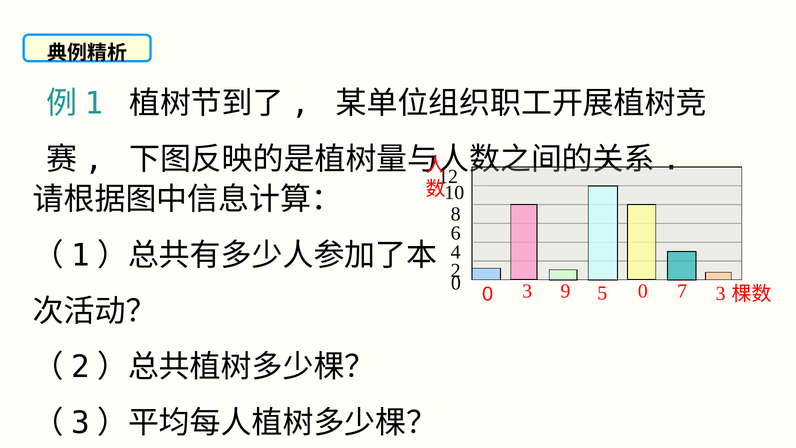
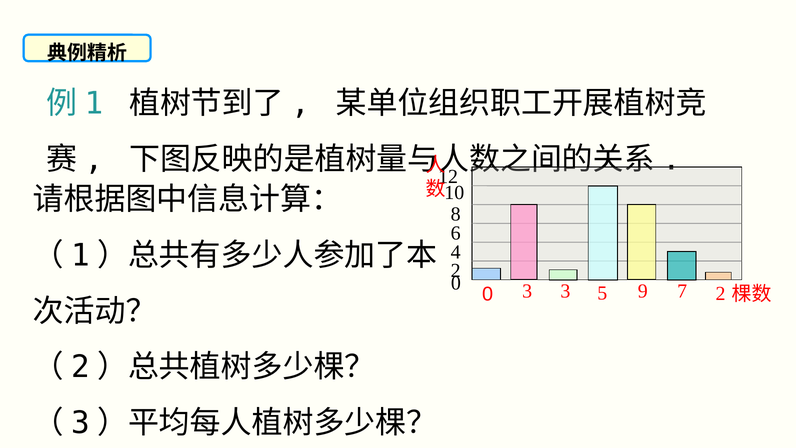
3 9: 9 -> 3 (565, 291)
5 0: 0 -> 9 (643, 291)
7 3: 3 -> 2 (720, 294)
